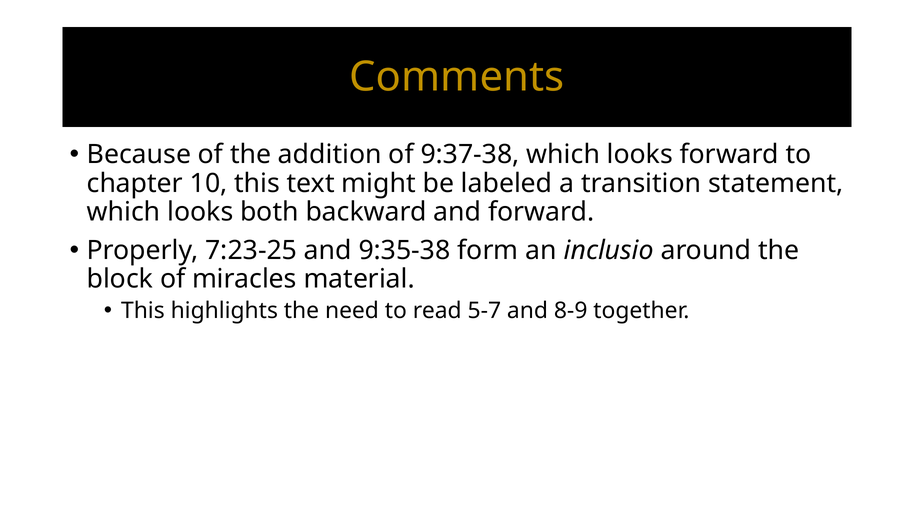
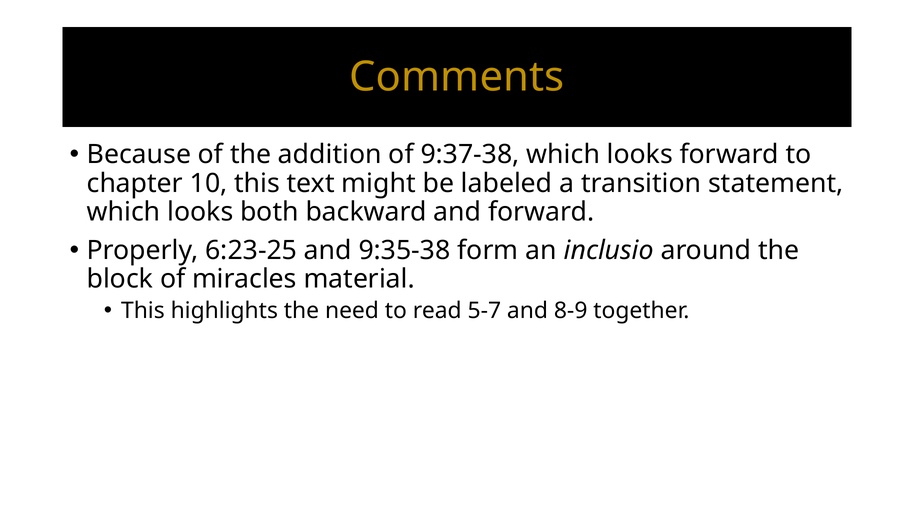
7:23-25: 7:23-25 -> 6:23-25 (251, 250)
